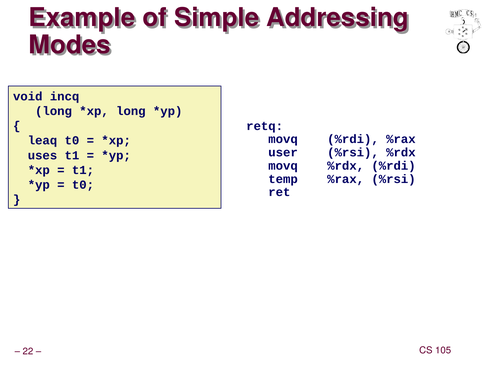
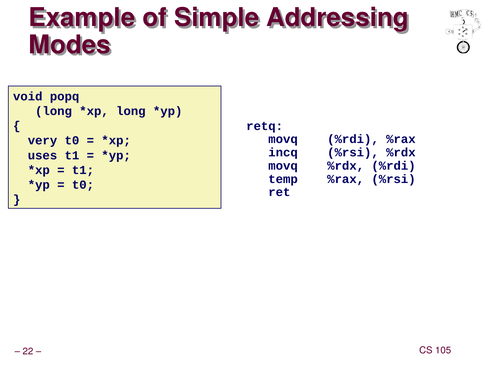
incq: incq -> popq (65, 97)
leaq: leaq -> very (42, 141)
user: user -> incq (283, 153)
